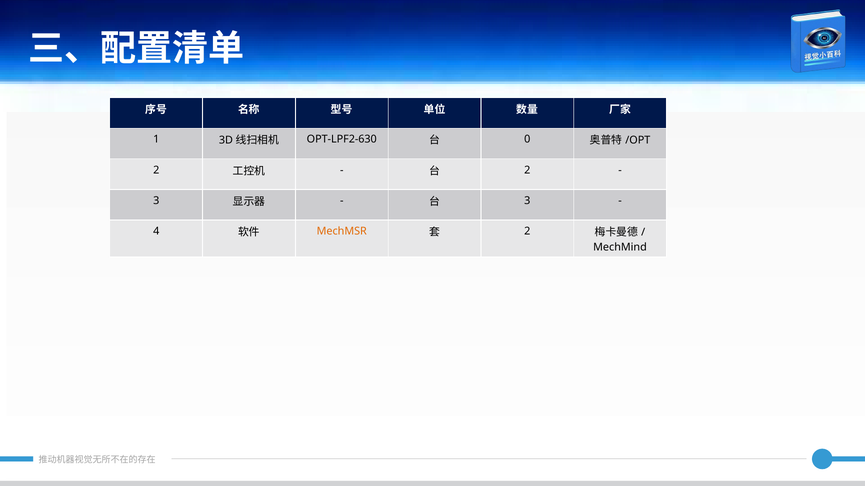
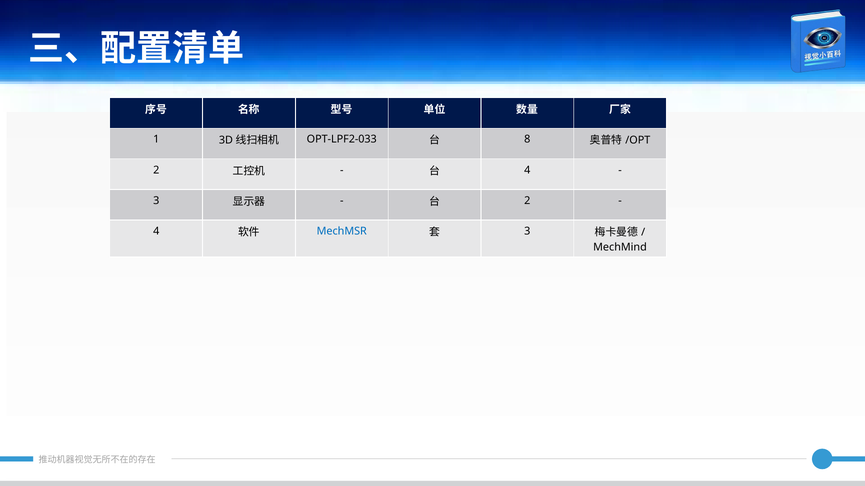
OPT-LPF2-630: OPT-LPF2-630 -> OPT-LPF2-033 (342, 140)
0: 0 -> 8 (527, 140)
2: 2 -> 4 (527, 170)
3: 3 -> 2 (527, 201)
MechMSR colour: orange -> blue (342, 232)
2: 2 -> 3 (527, 232)
